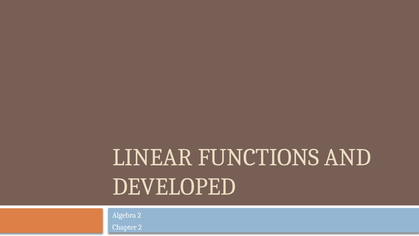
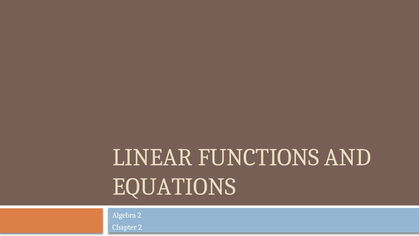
DEVELOPED: DEVELOPED -> EQUATIONS (174, 187)
